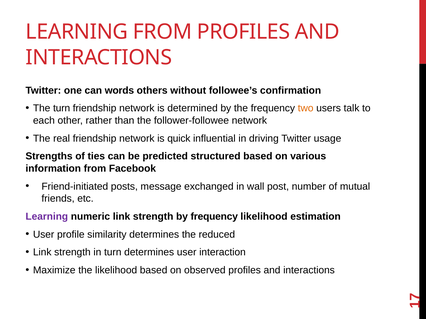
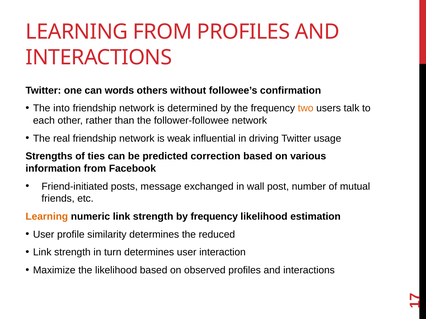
The turn: turn -> into (62, 109)
quick: quick -> weak (179, 139)
structured: structured -> correction (216, 157)
Learning colour: purple -> orange (47, 217)
